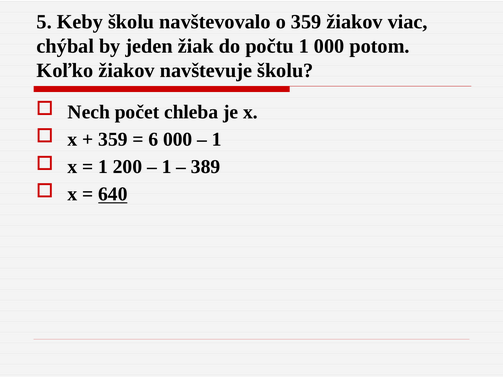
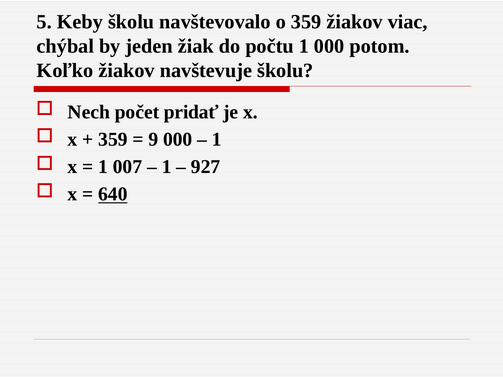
chleba: chleba -> pridať (191, 112)
6: 6 -> 9 (153, 139)
200: 200 -> 007 (128, 167)
389: 389 -> 927 (206, 167)
